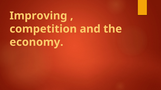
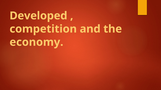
Improving: Improving -> Developed (38, 16)
